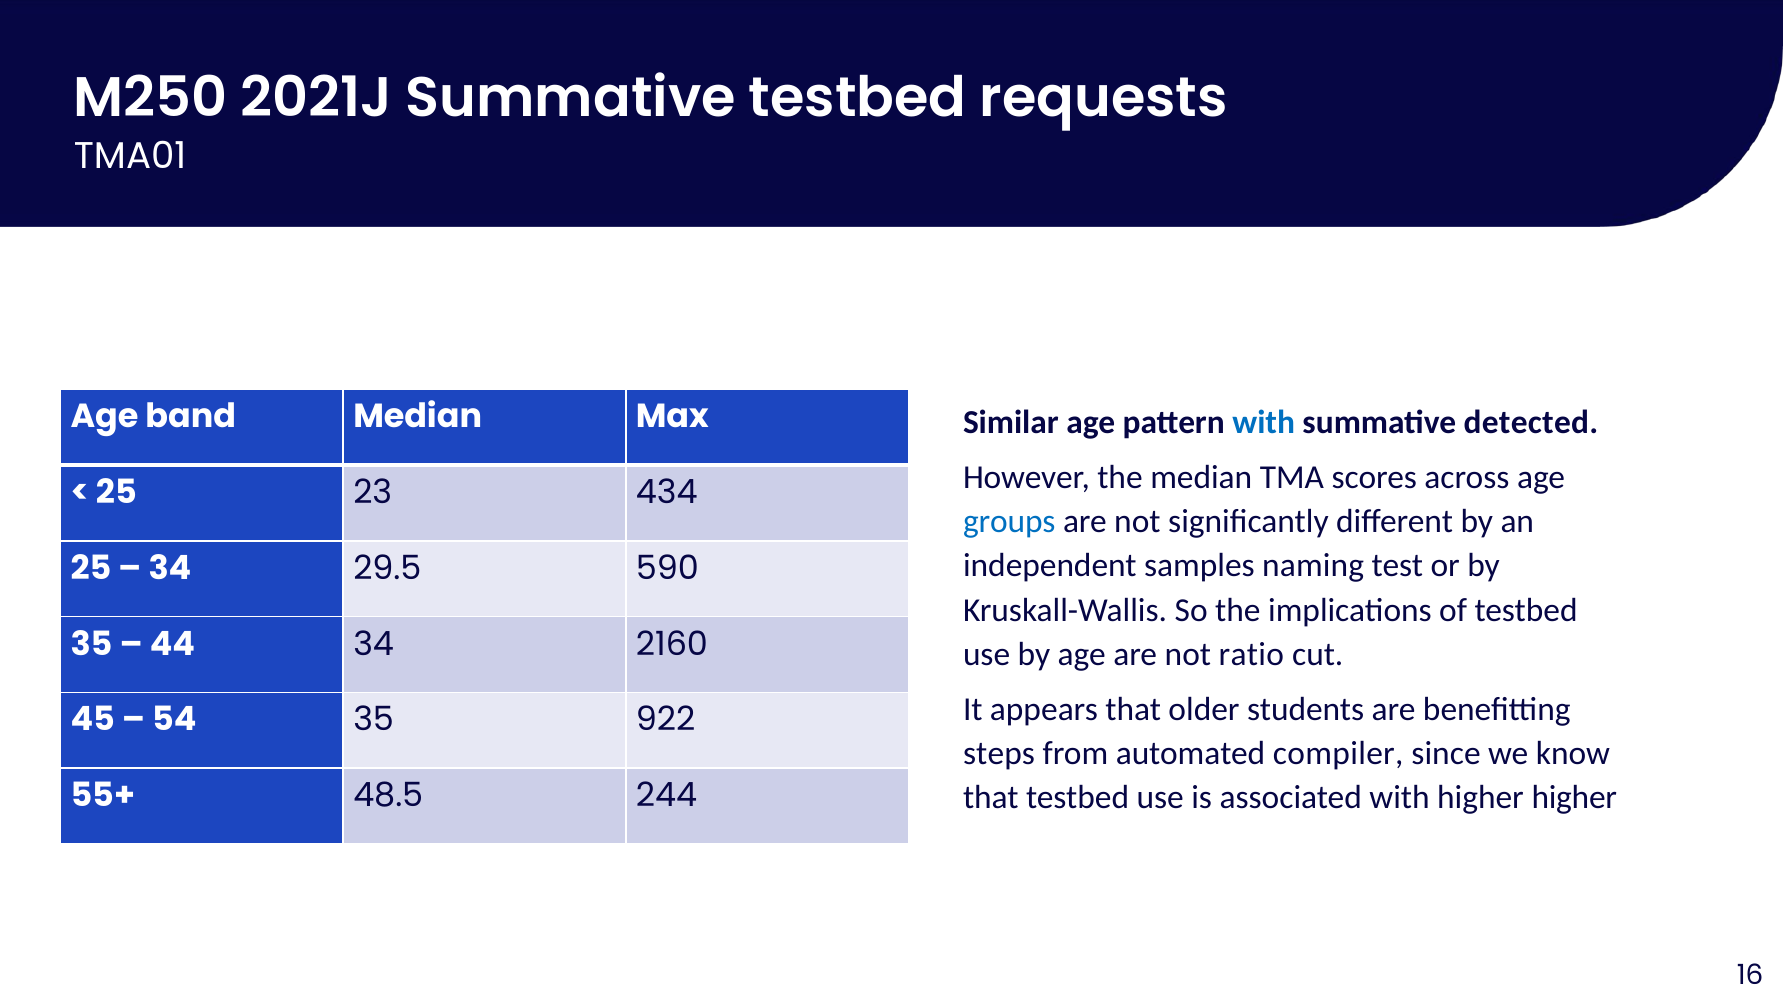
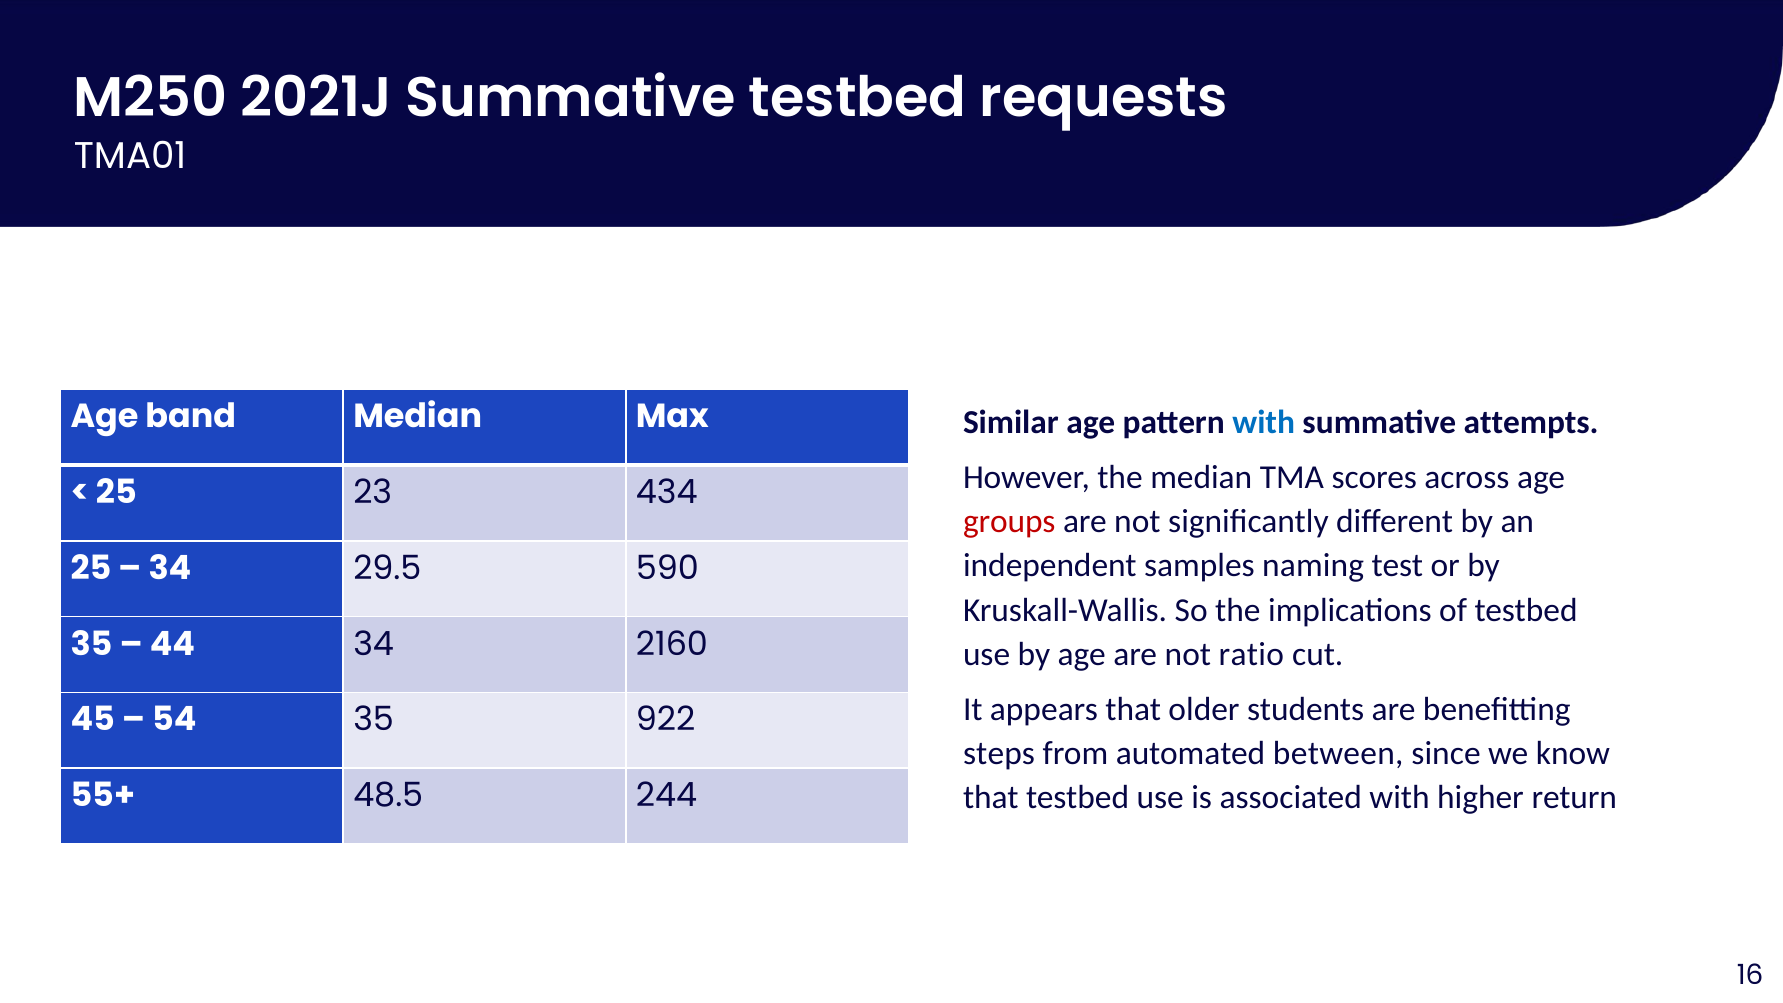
detected: detected -> attempts (1531, 422)
groups colour: blue -> red (1009, 522)
compiler: compiler -> between (1338, 753)
higher higher: higher -> return (1574, 798)
